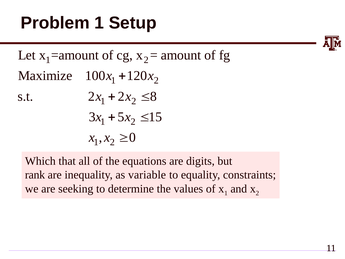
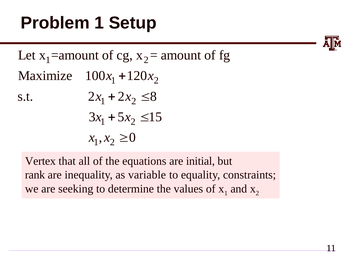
Which: Which -> Vertex (40, 161)
digits: digits -> initial (200, 161)
